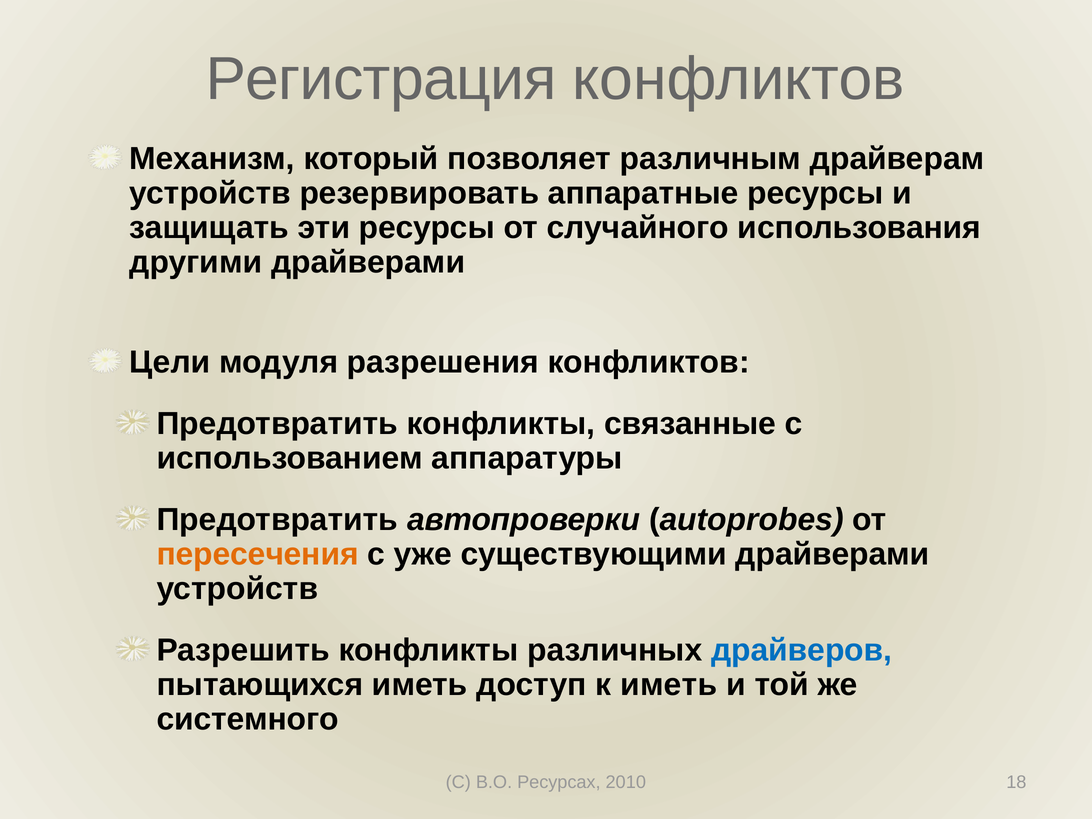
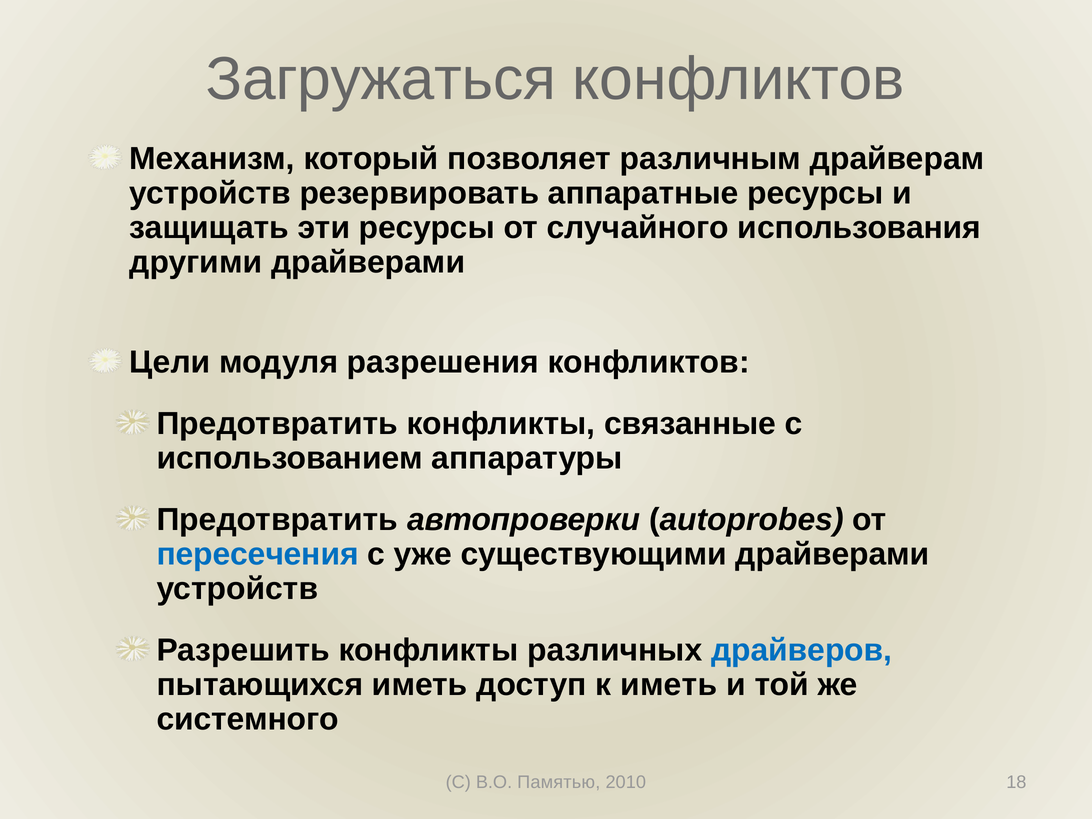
Регистрация: Регистрация -> Загружаться (381, 79)
пересечения colour: orange -> blue (258, 554)
Ресурсах: Ресурсах -> Памятью (559, 782)
